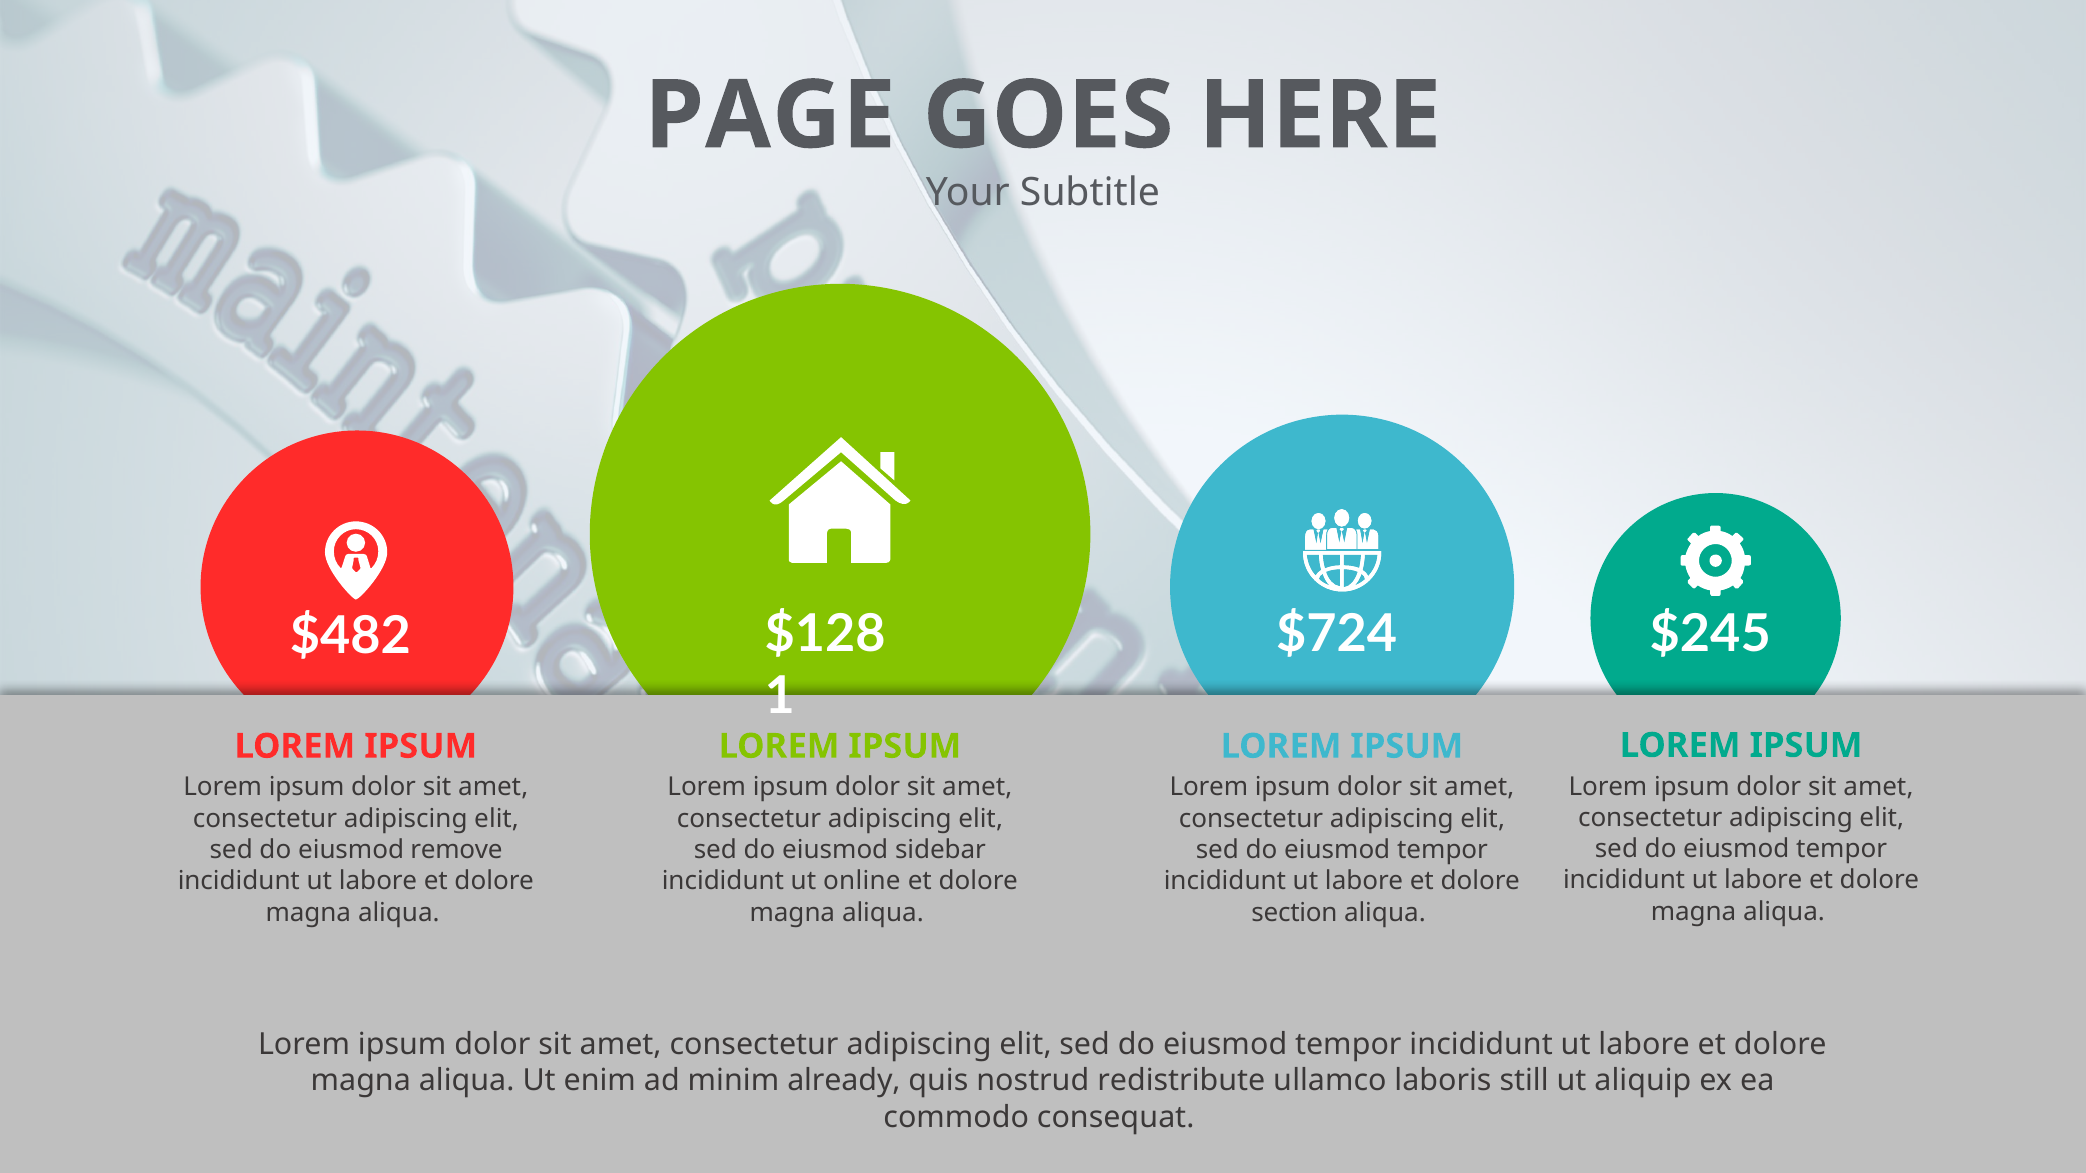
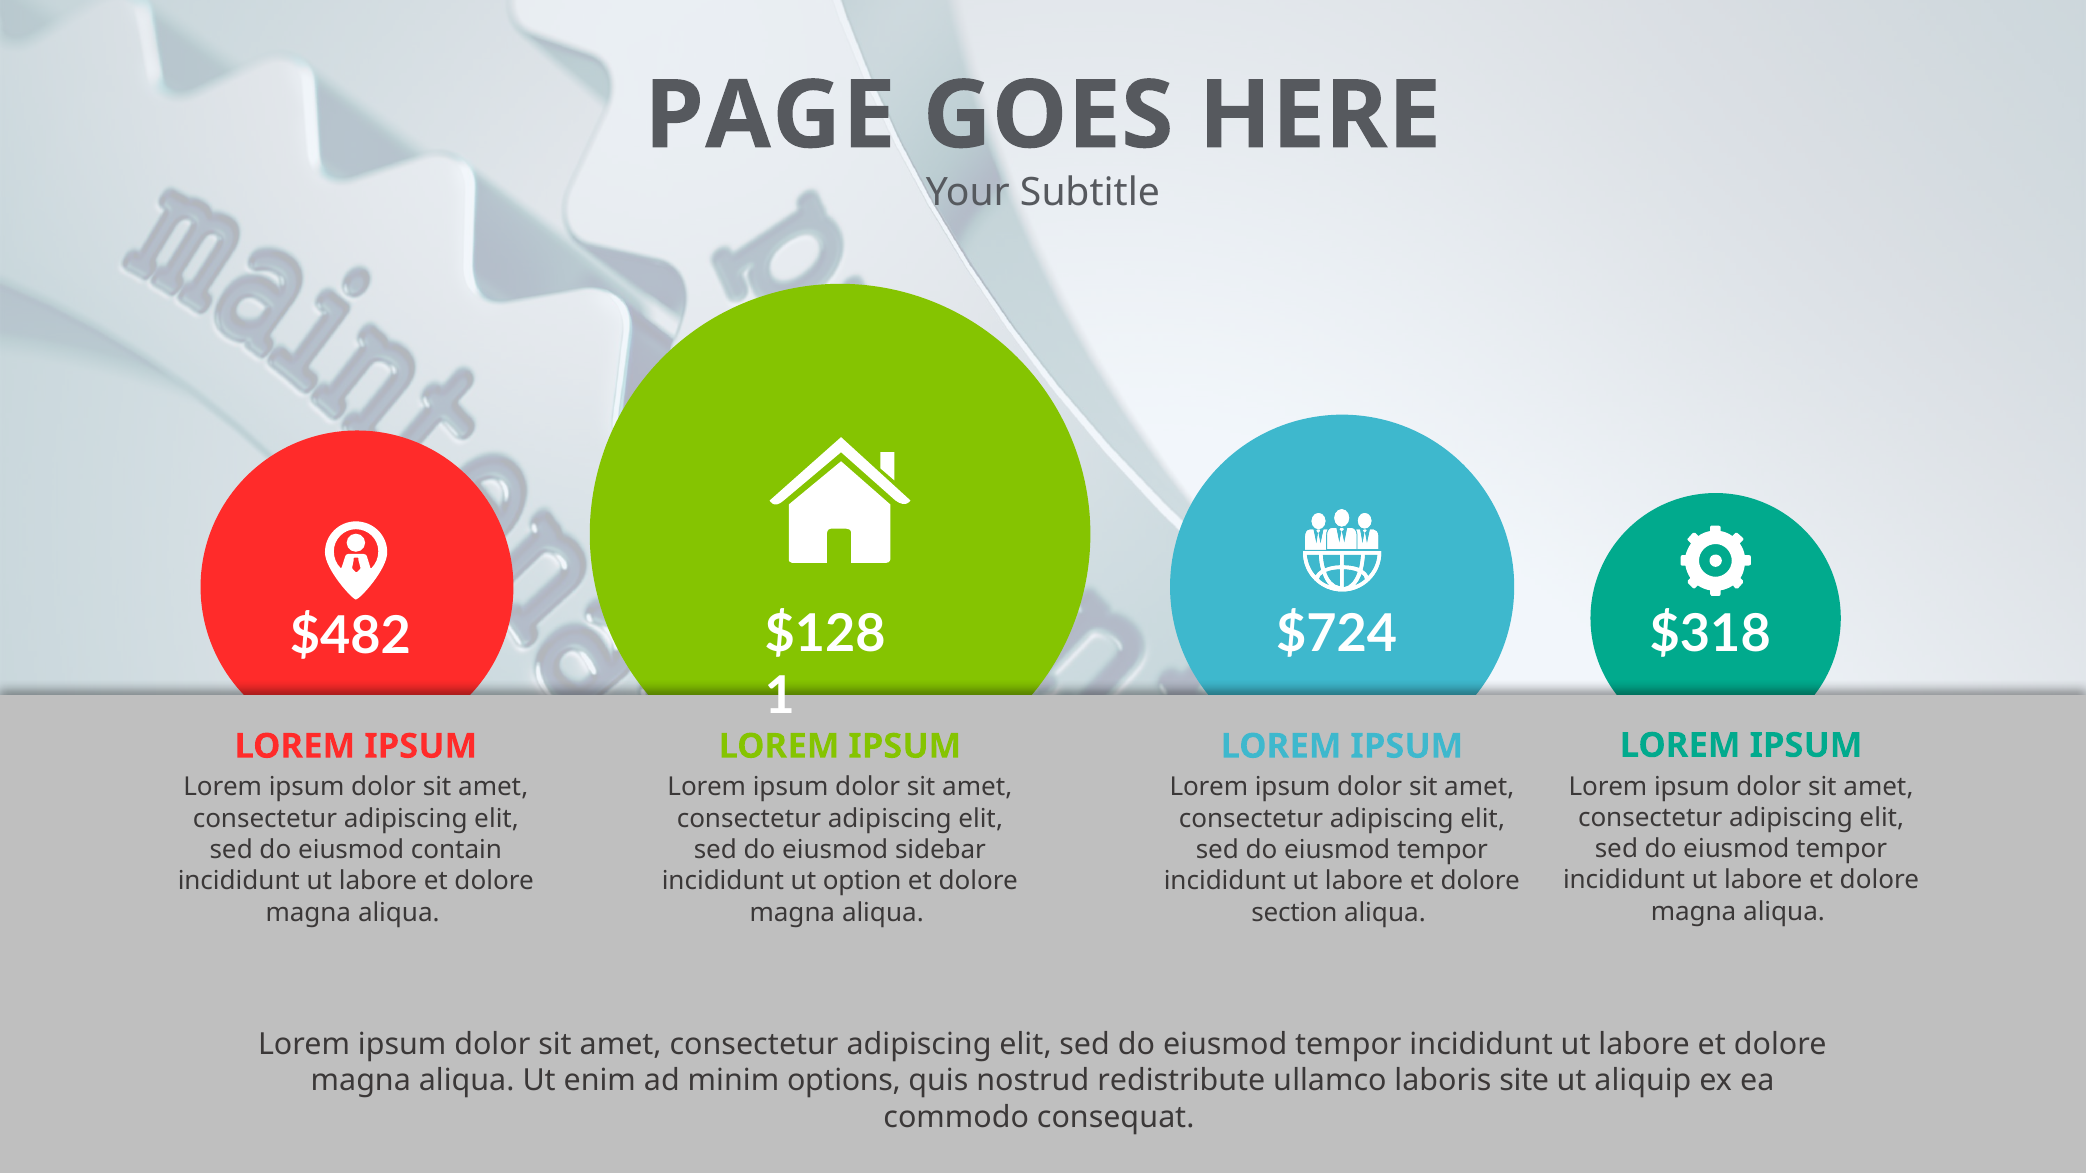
$245: $245 -> $318 (1710, 634)
remove: remove -> contain (456, 850)
online: online -> option (862, 881)
already: already -> options (844, 1081)
still: still -> site (1524, 1081)
